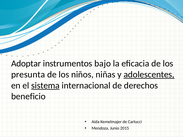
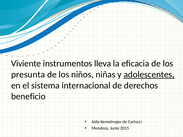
Adoptar: Adoptar -> Viviente (26, 64)
bajo: bajo -> lleva (103, 64)
sistema underline: present -> none (45, 86)
